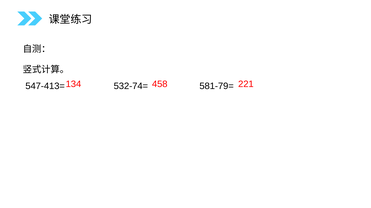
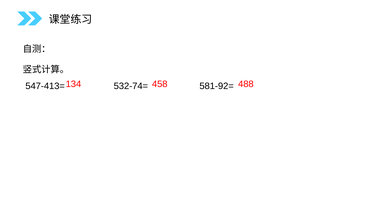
221: 221 -> 488 (246, 84)
581-79=: 581-79= -> 581-92= (217, 86)
